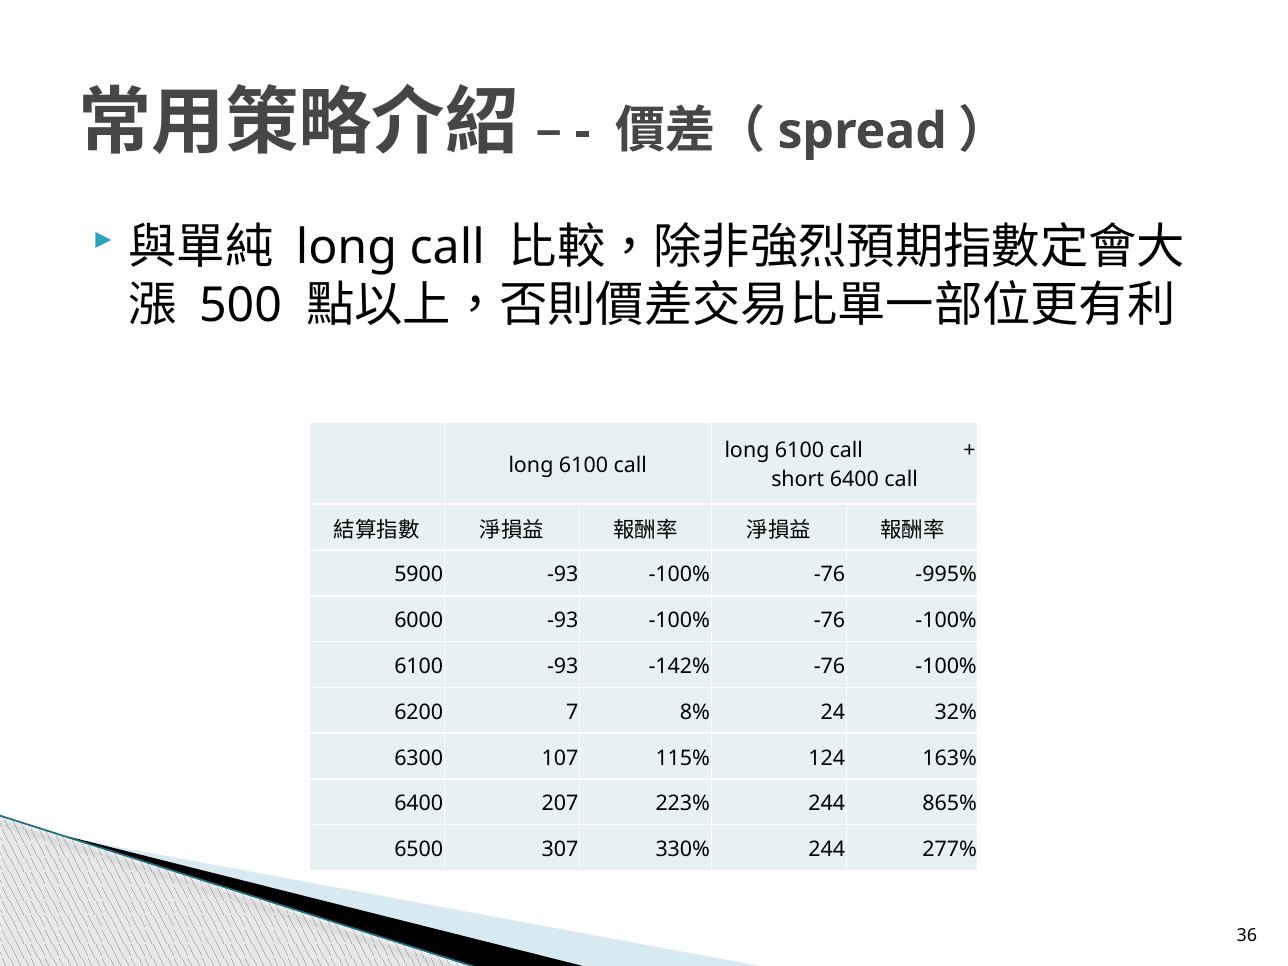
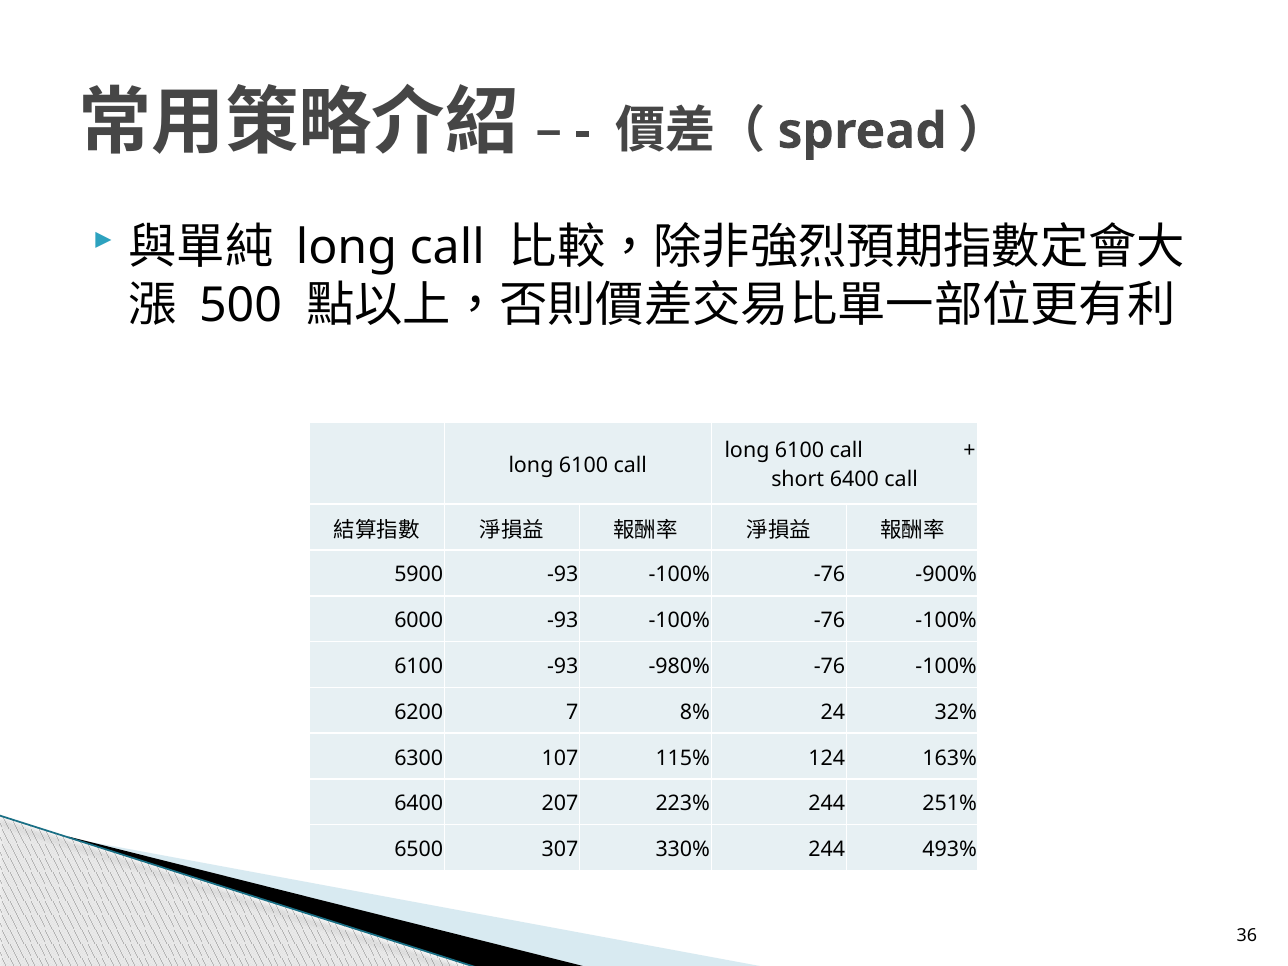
-995%: -995% -> -900% (946, 575)
-142%: -142% -> -980% (679, 666)
865%: 865% -> 251% (950, 804)
277%: 277% -> 493% (950, 850)
